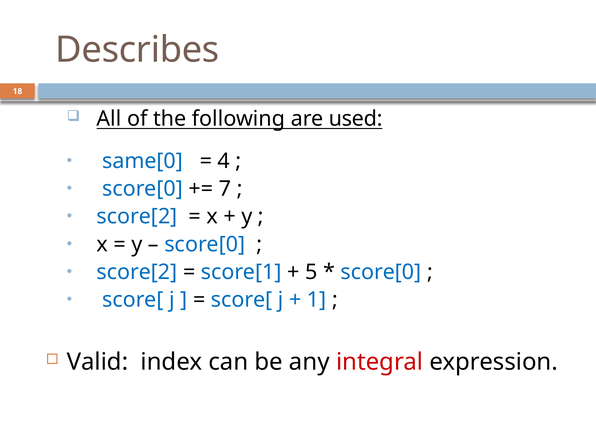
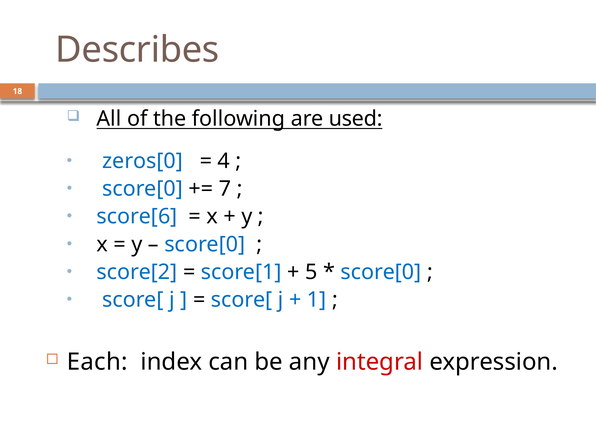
same[0: same[0 -> zeros[0 (143, 161)
score[2: score[2 -> score[6 (137, 216)
Valid: Valid -> Each (97, 362)
